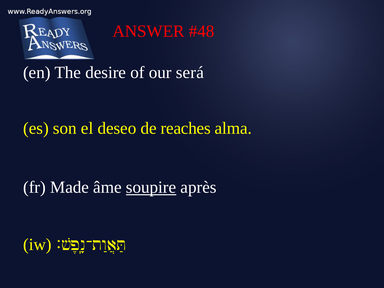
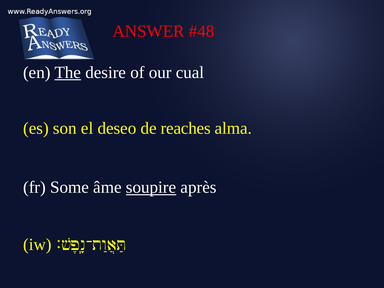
The underline: none -> present (68, 73)
será: será -> cual (190, 73)
Made: Made -> Some (70, 187)
